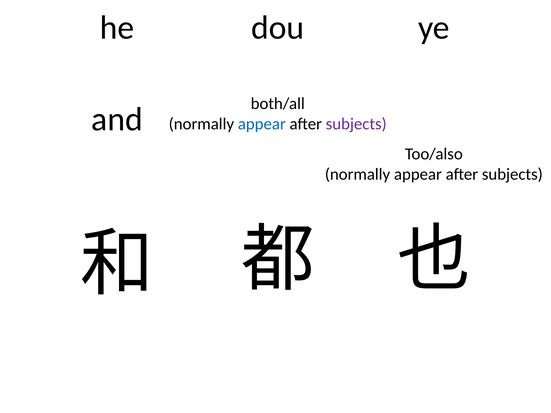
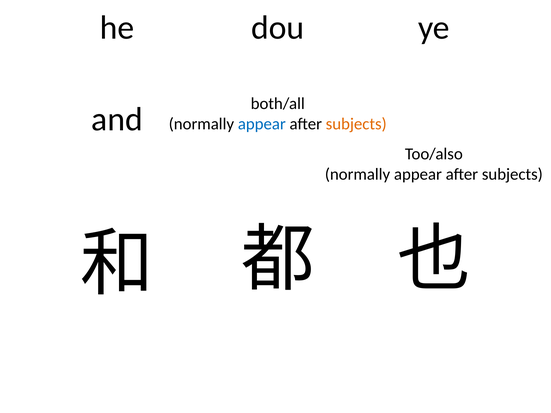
subjects colour: purple -> orange (356, 124)
